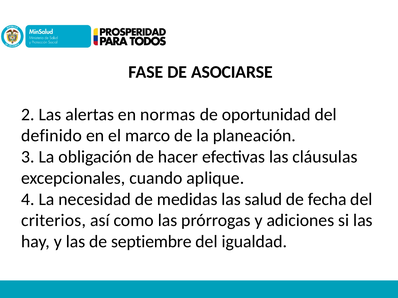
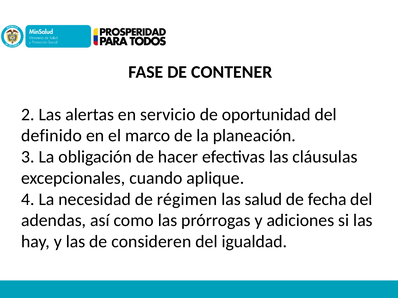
ASOCIARSE: ASOCIARSE -> CONTENER (232, 72)
normas: normas -> servicio (168, 115)
medidas: medidas -> régimen (187, 200)
criterios: criterios -> adendas (54, 221)
septiembre: septiembre -> consideren (151, 242)
